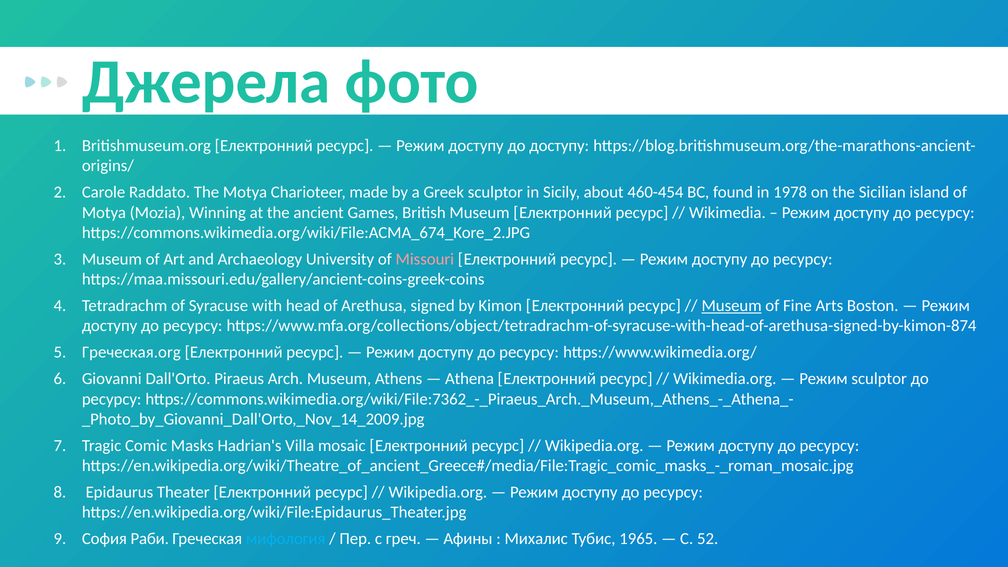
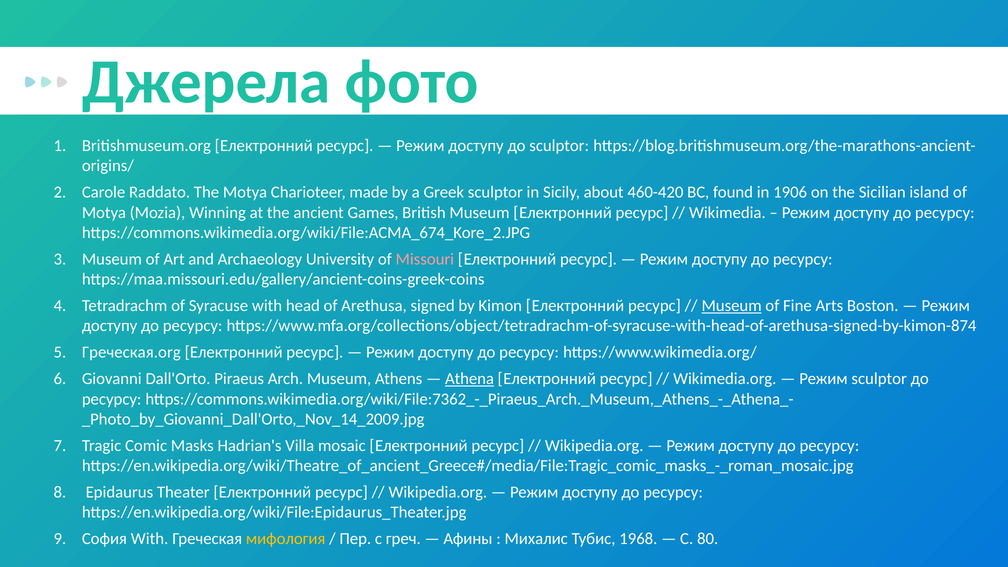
до доступу: доступу -> sculptor (559, 146)
460-454: 460-454 -> 460-420 (655, 192)
1978: 1978 -> 1906 (790, 192)
Athena underline: none -> present (469, 379)
София Раби: Раби -> With (150, 539)
мифология colour: light blue -> yellow (286, 539)
1965: 1965 -> 1968 (638, 539)
52: 52 -> 80 (708, 539)
